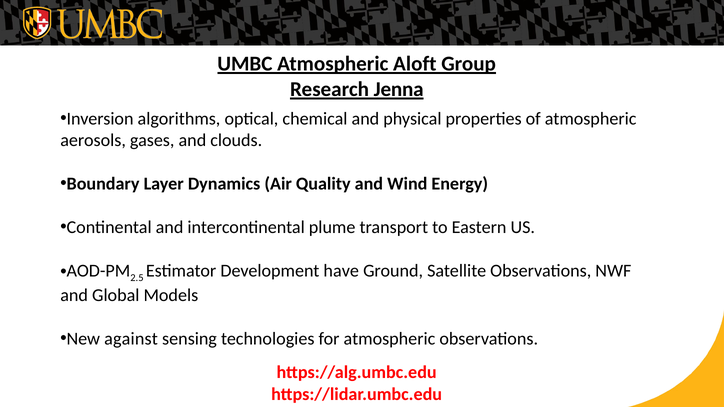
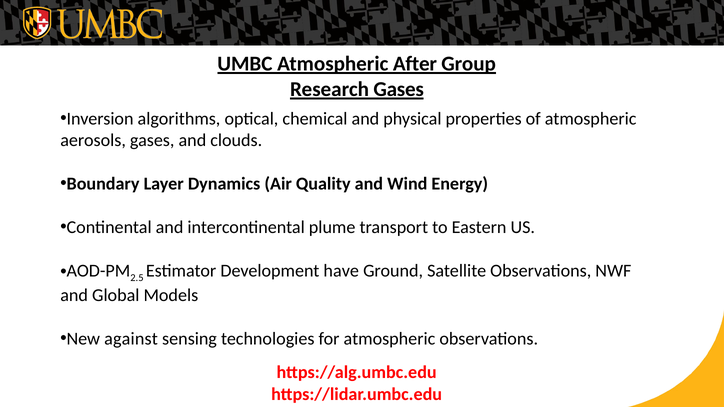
Aloft: Aloft -> After (415, 64)
Research Jenna: Jenna -> Gases (399, 89)
